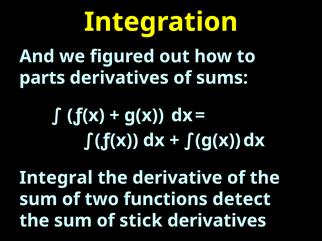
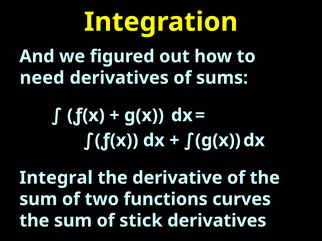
parts: parts -> need (42, 78)
detect: detect -> curves (242, 200)
